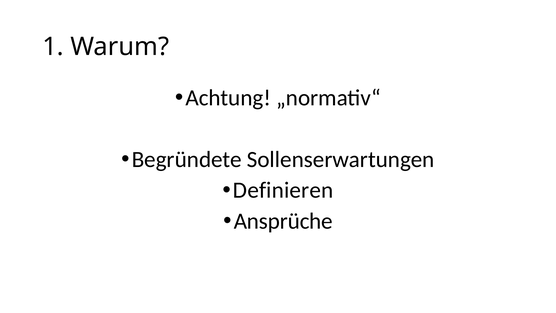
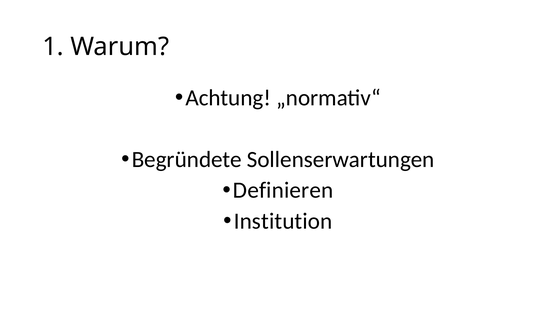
Ansprüche: Ansprüche -> Institution (283, 221)
